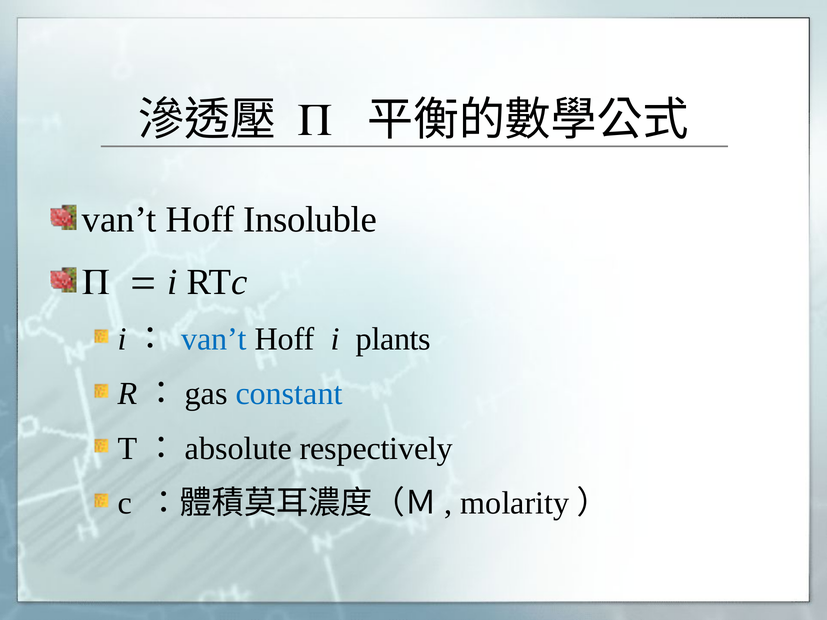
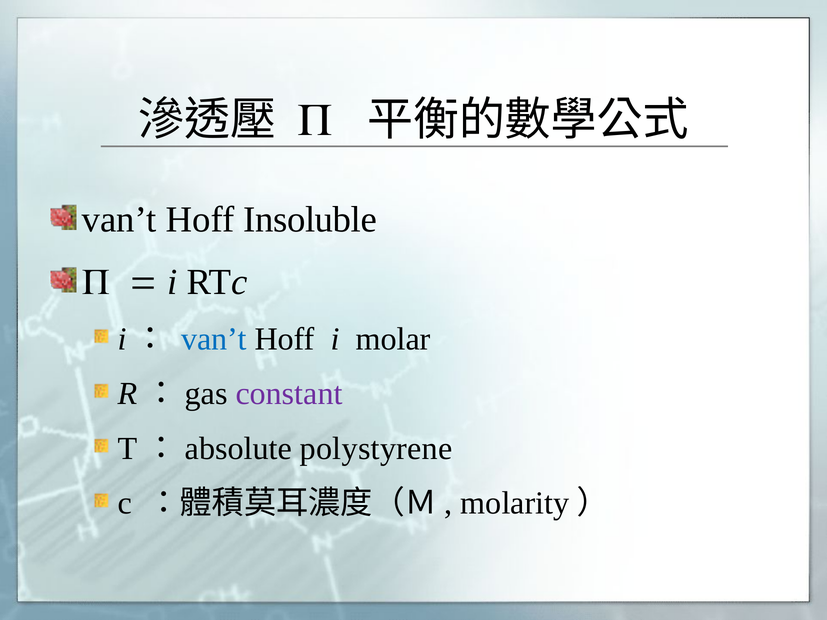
plants: plants -> molar (393, 339)
constant colour: blue -> purple (289, 394)
respectively: respectively -> polystyrene (376, 449)
